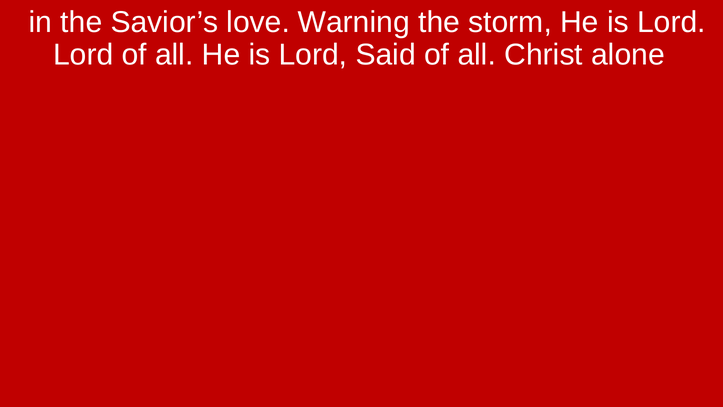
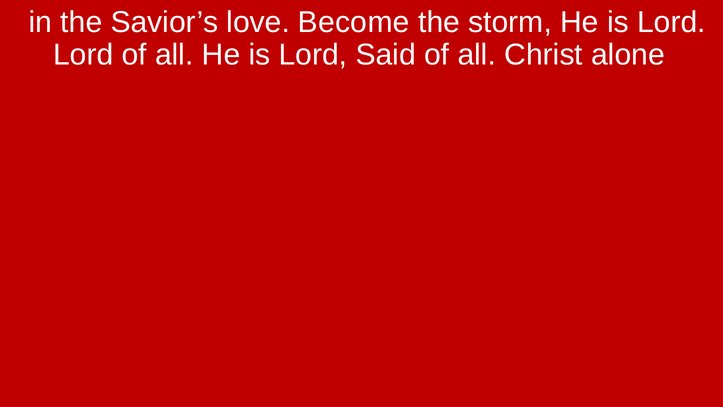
Warning: Warning -> Become (354, 22)
